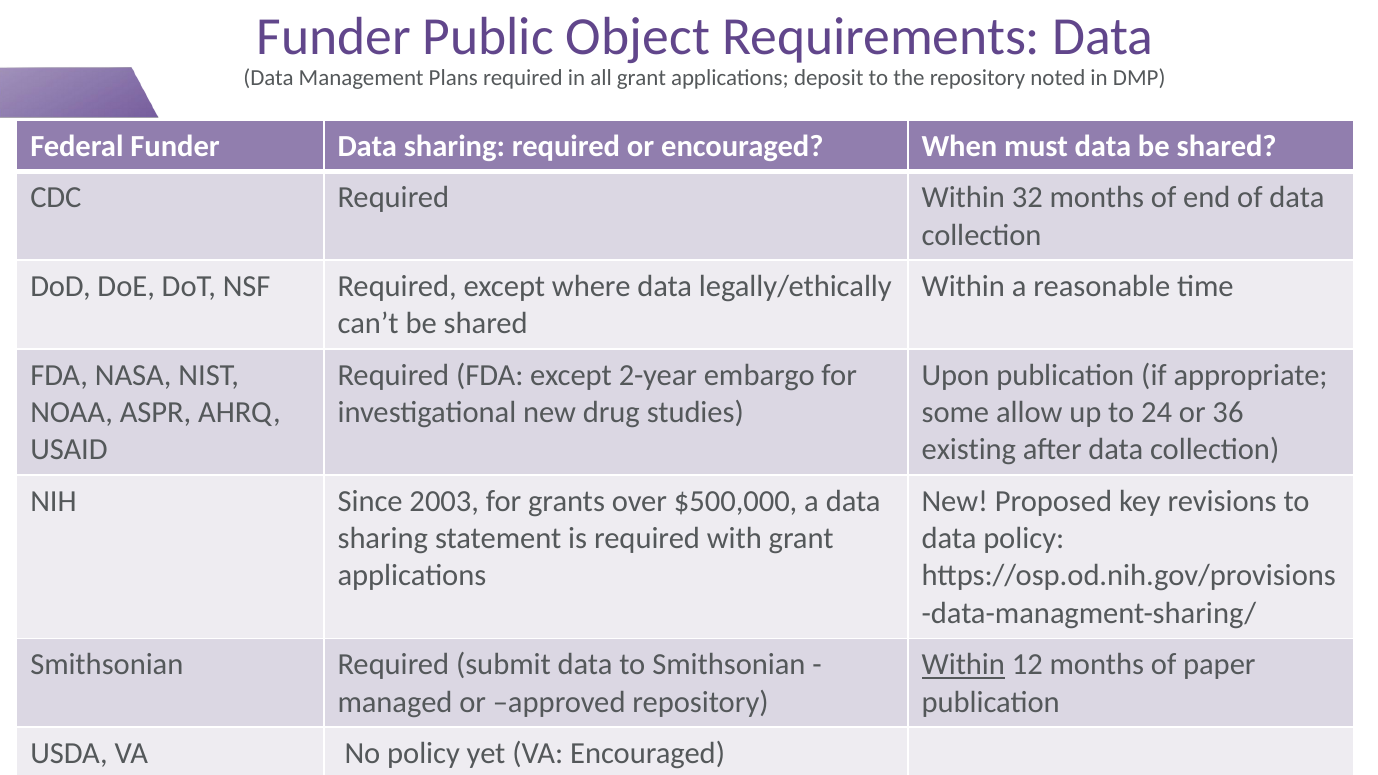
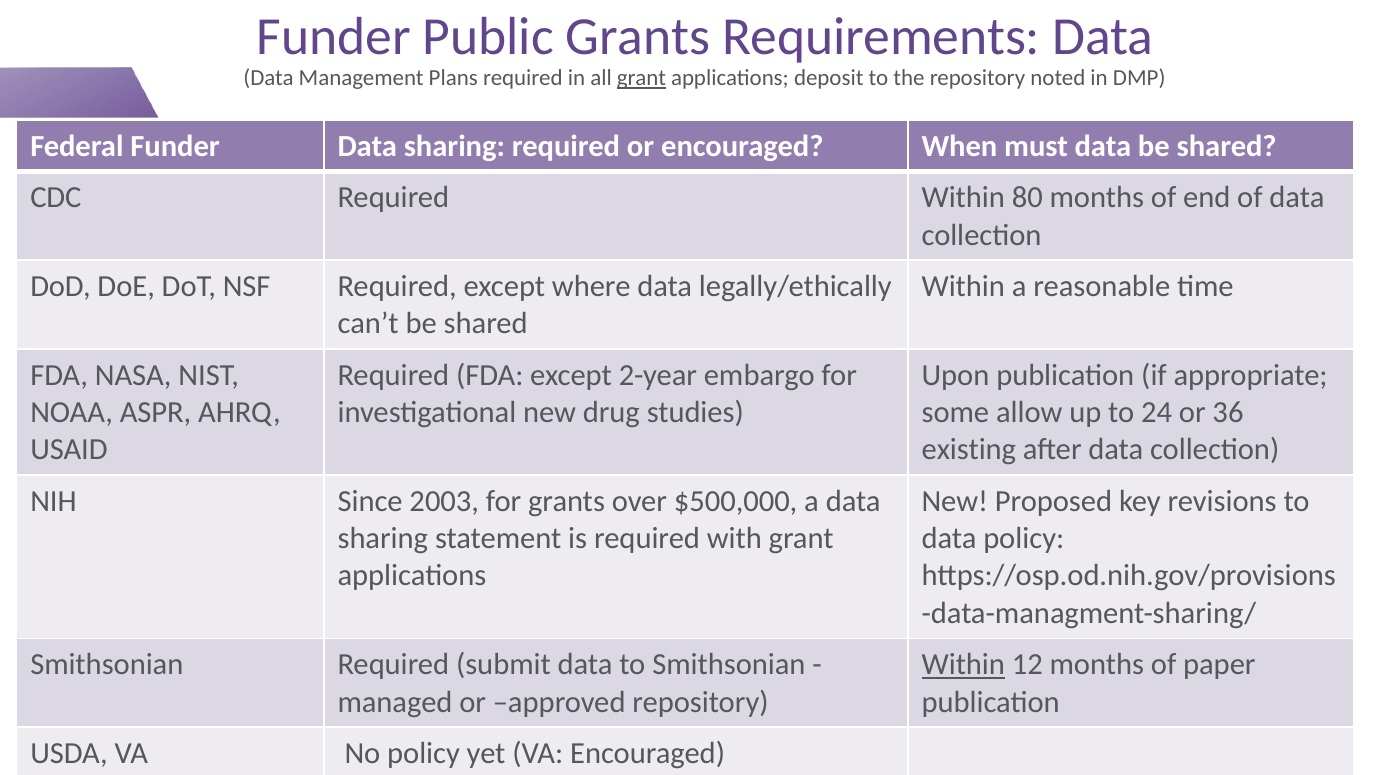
Public Object: Object -> Grants (638, 36)
grant underline: none -> present (641, 78)
32: 32 -> 80 (1027, 198)
